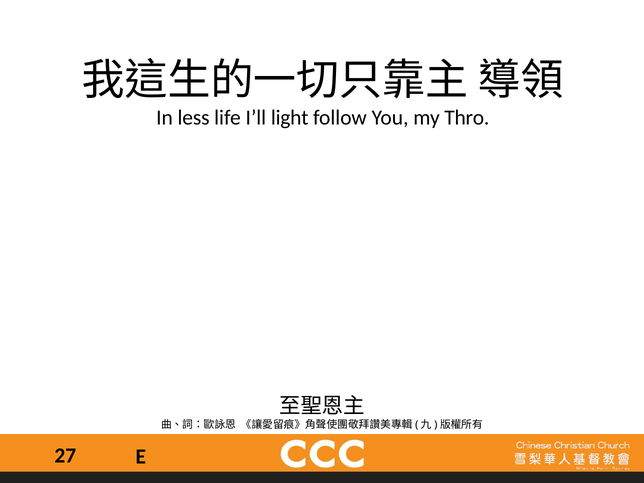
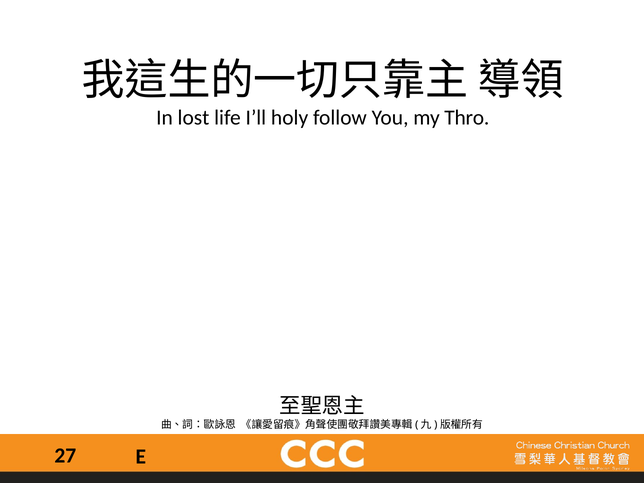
less: less -> lost (193, 118)
light: light -> holy (290, 118)
